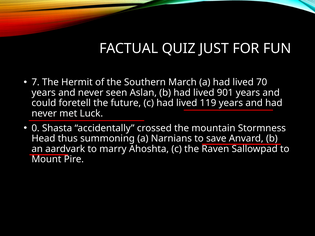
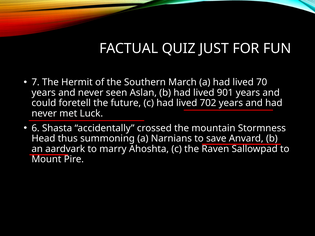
119: 119 -> 702 (208, 103)
0: 0 -> 6 (36, 128)
